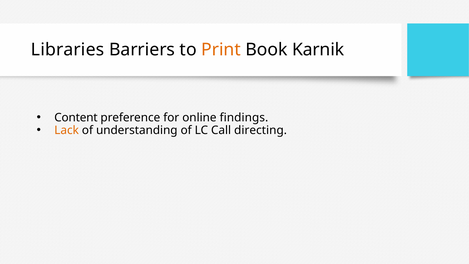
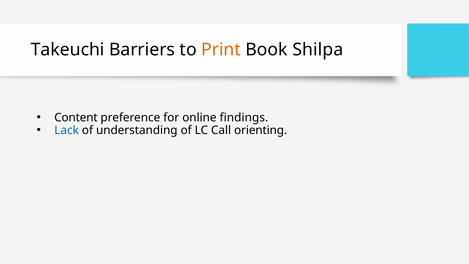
Libraries: Libraries -> Takeuchi (68, 50)
Karnik: Karnik -> Shilpa (318, 50)
Lack colour: orange -> blue (67, 130)
directing: directing -> orienting (261, 130)
